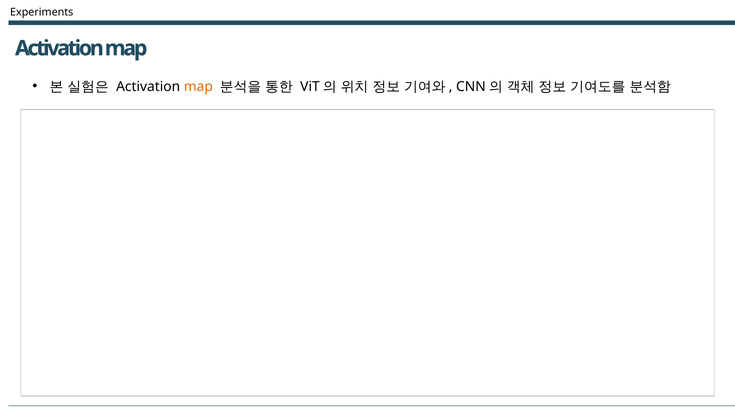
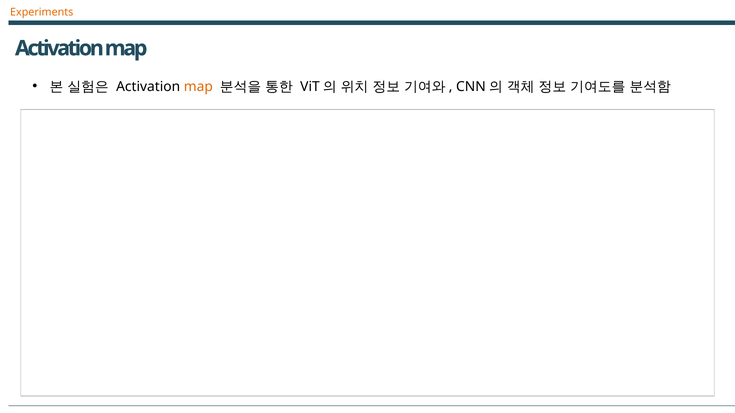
Experiments colour: black -> orange (42, 12)
